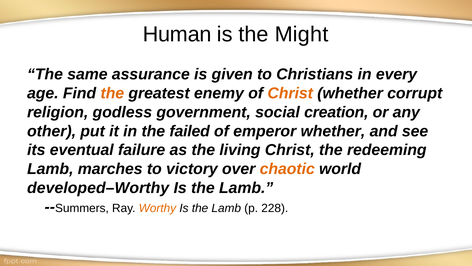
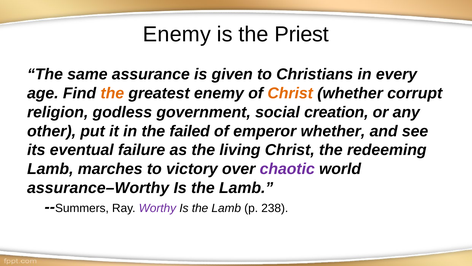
Human: Human -> Enemy (177, 34)
Might: Might -> Priest (302, 34)
chaotic colour: orange -> purple (287, 169)
developed–Worthy: developed–Worthy -> assurance–Worthy (98, 188)
Worthy colour: orange -> purple (157, 208)
228: 228 -> 238 (275, 208)
